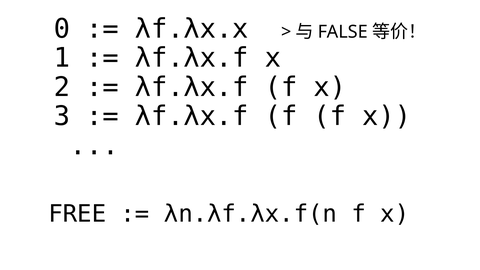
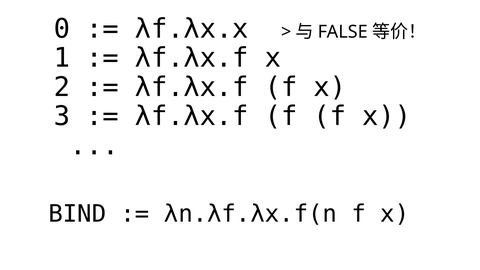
FREE: FREE -> BIND (77, 214)
